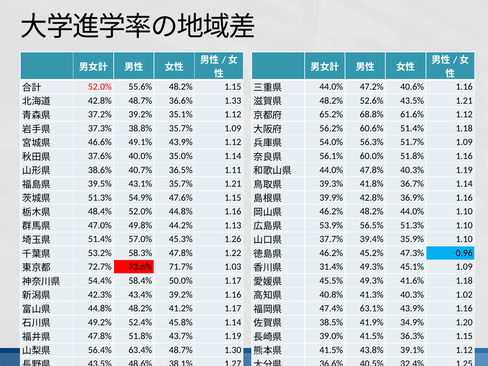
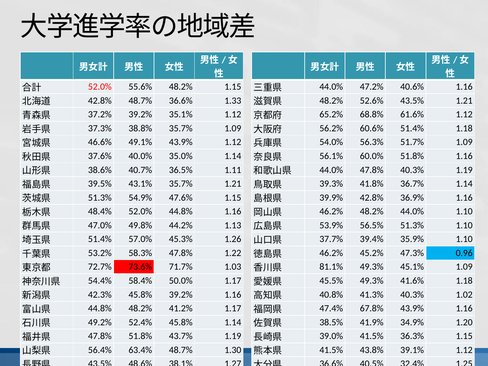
31.4%: 31.4% -> 81.1% (331, 267)
42.3% 43.4%: 43.4% -> 45.8% (140, 295)
63.1%: 63.1% -> 67.8% (372, 308)
